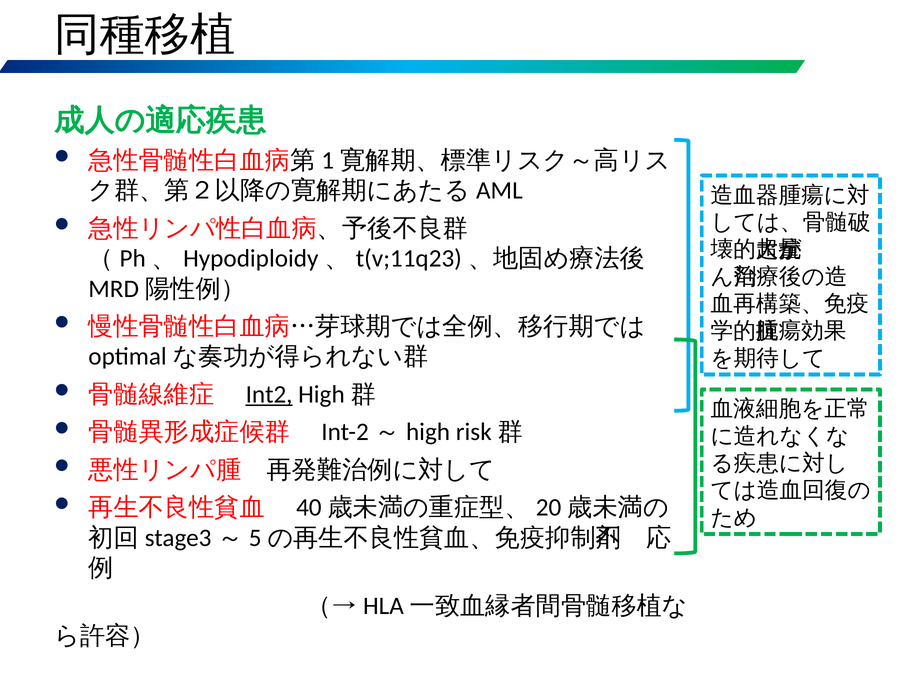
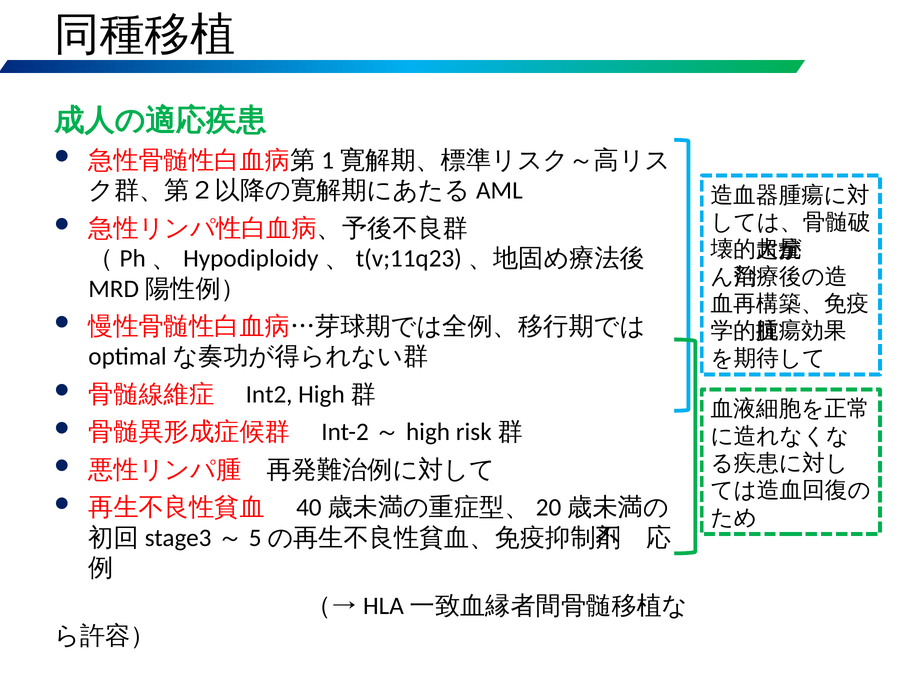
Int2 underline: present -> none (269, 395)
